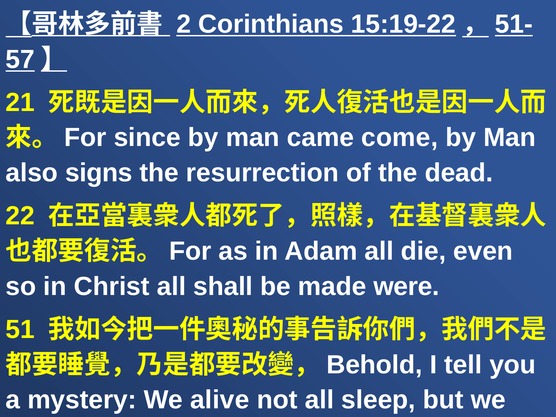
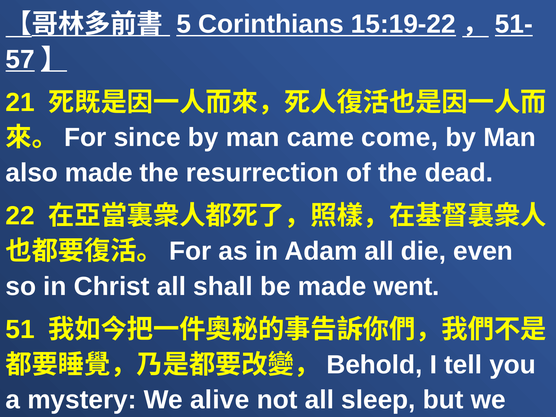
2: 2 -> 5 (184, 24)
also signs: signs -> made (99, 173)
were: were -> went (407, 286)
